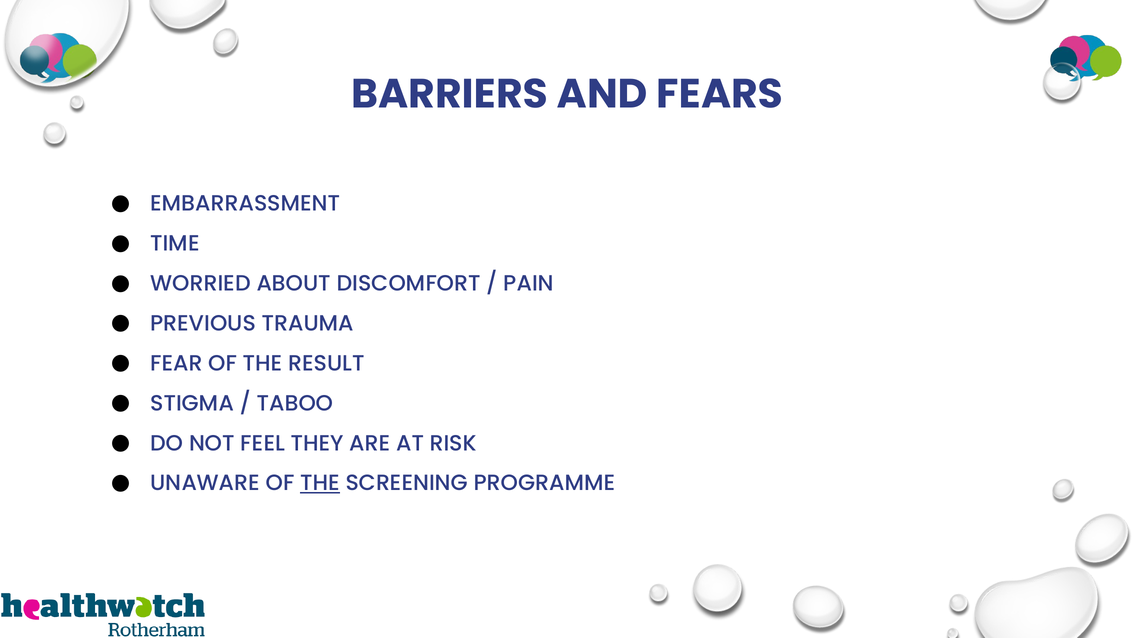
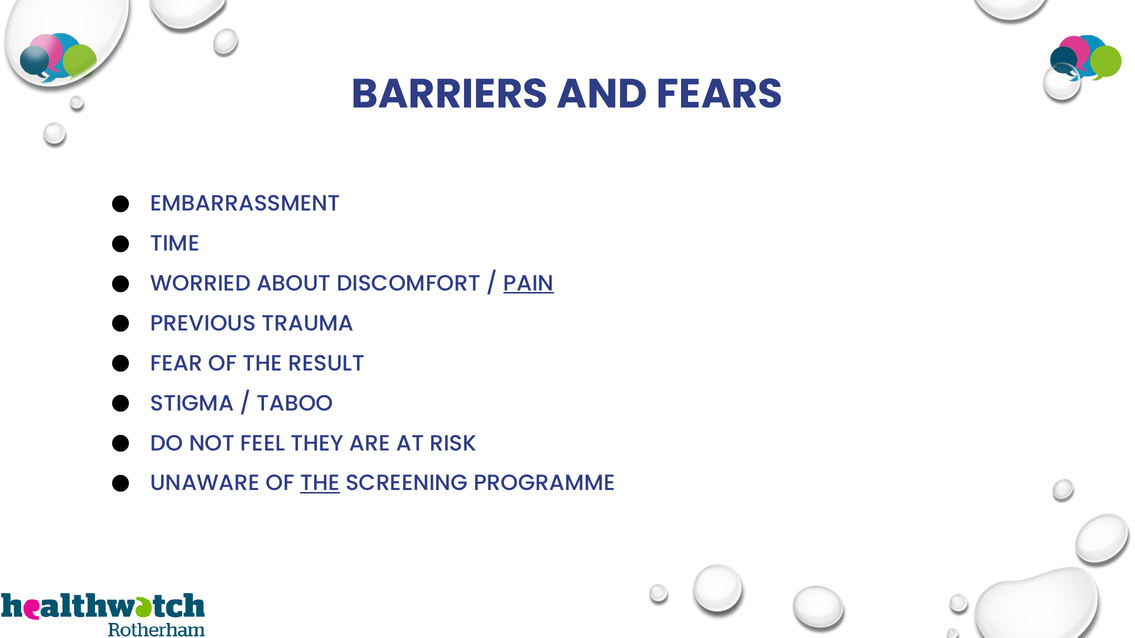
PAIN underline: none -> present (529, 284)
